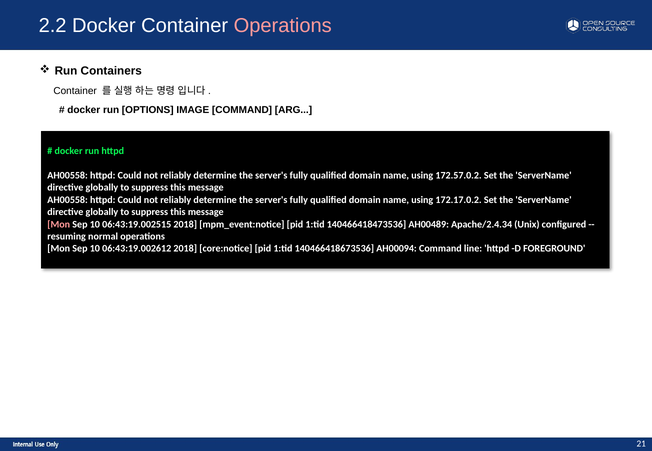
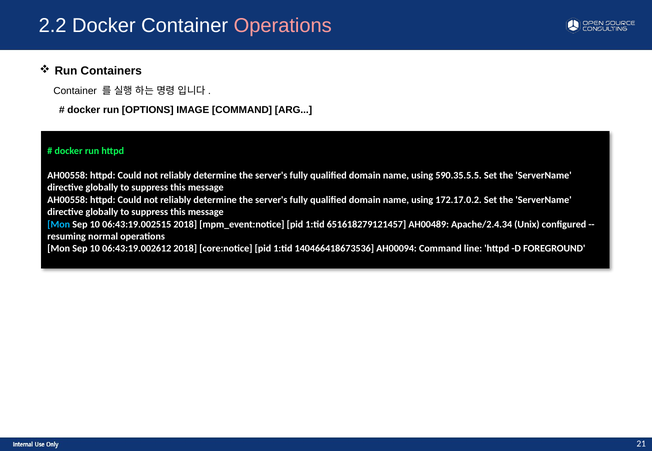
172.57.0.2: 172.57.0.2 -> 590.35.5.5 (459, 176)
Mon colour: pink -> light blue (59, 224)
140466418473536: 140466418473536 -> 651618279121457 (366, 224)
